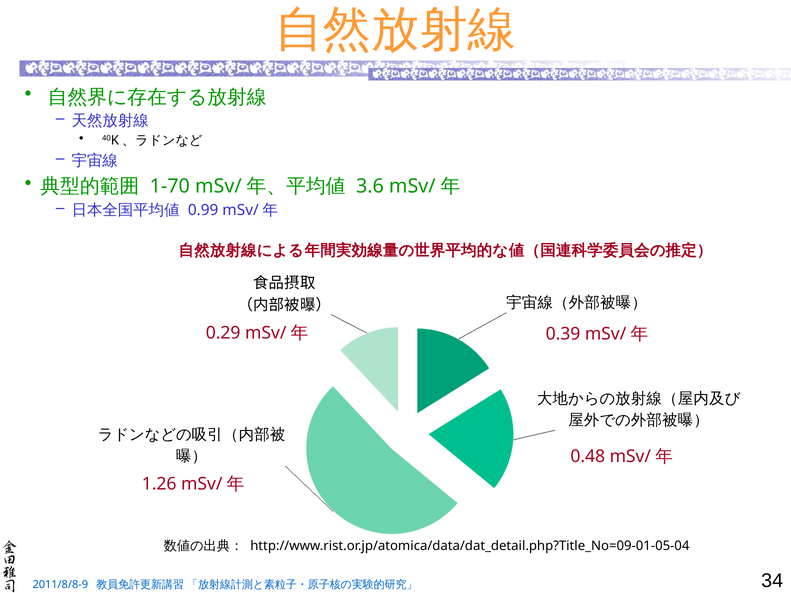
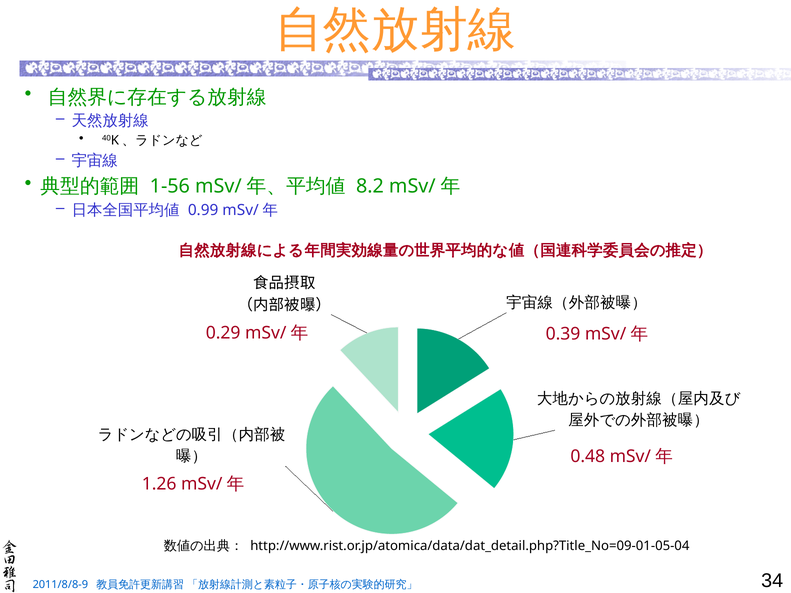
1-70: 1-70 -> 1-56 (170, 186)
3.6: 3.6 -> 8.2 (370, 186)
